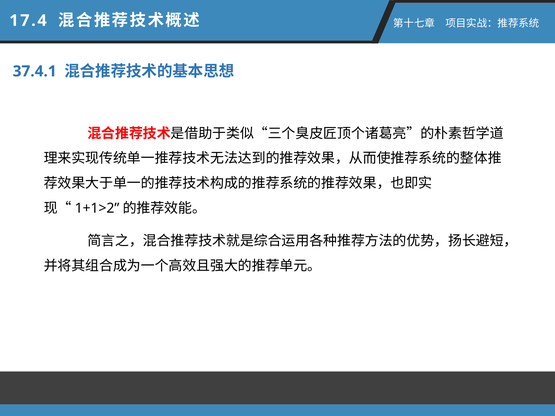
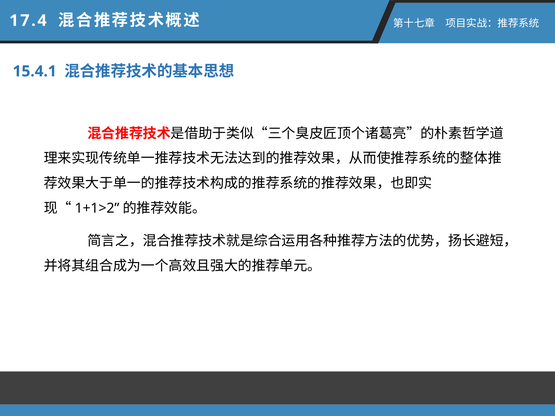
37.4.1: 37.4.1 -> 15.4.1 (35, 71)
